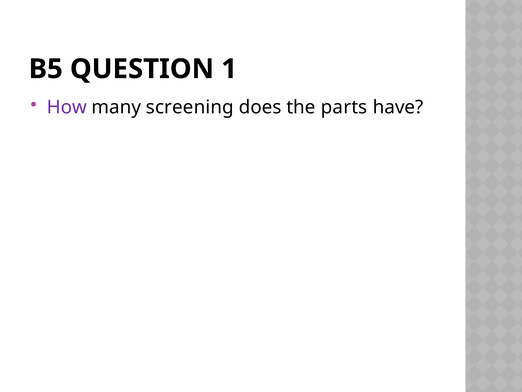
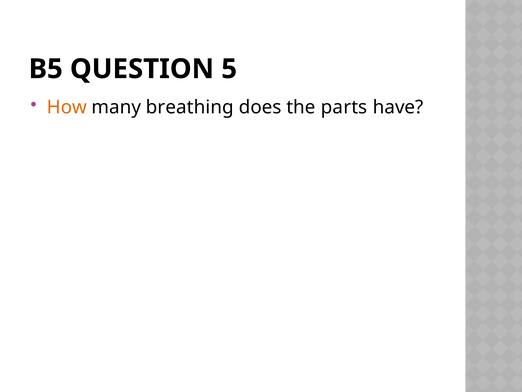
1: 1 -> 5 (229, 69)
How colour: purple -> orange (67, 107)
screening: screening -> breathing (190, 107)
